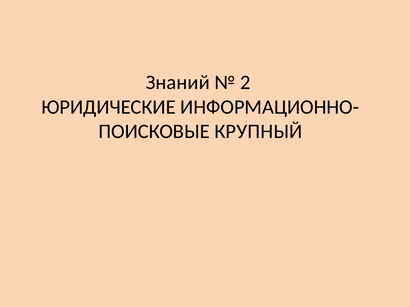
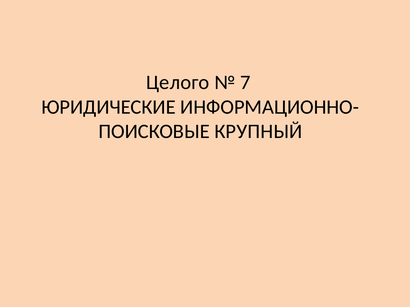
Знаний: Знаний -> Целого (178, 83)
2: 2 -> 7 (245, 83)
